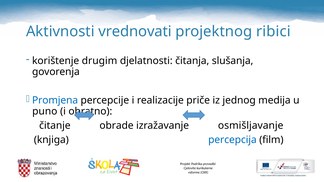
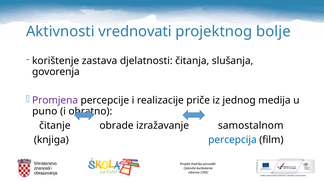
ribici: ribici -> bolje (273, 32)
drugim: drugim -> zastava (100, 61)
Promjena colour: blue -> purple (55, 100)
osmišljavanje: osmišljavanje -> samostalnom (251, 126)
